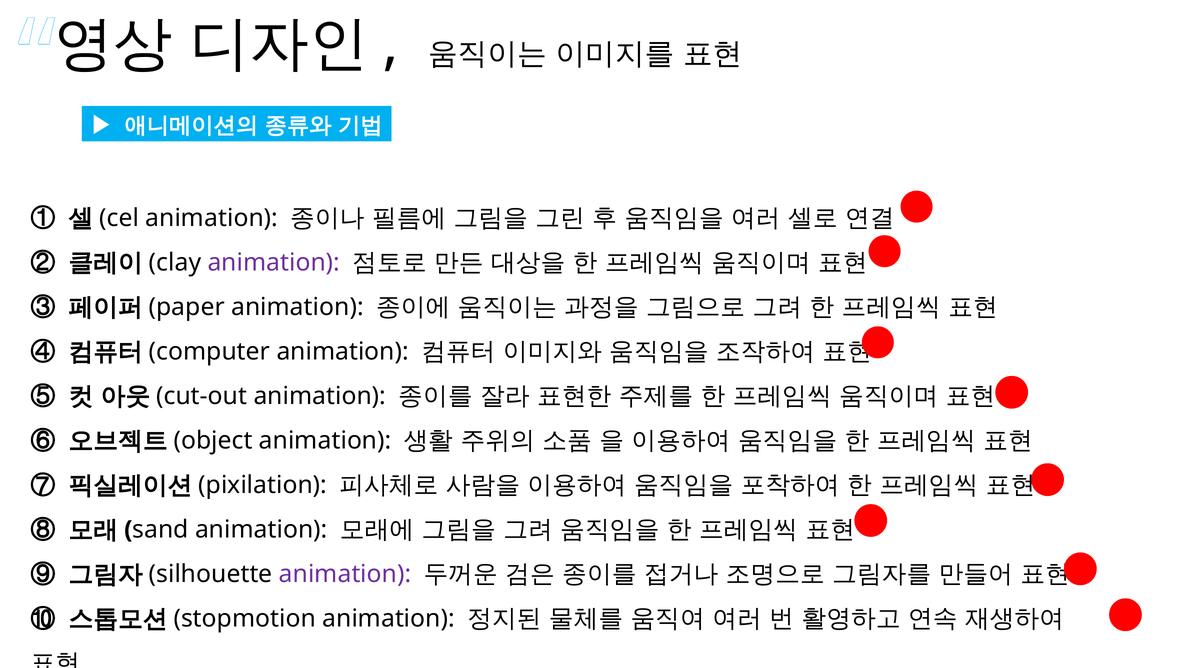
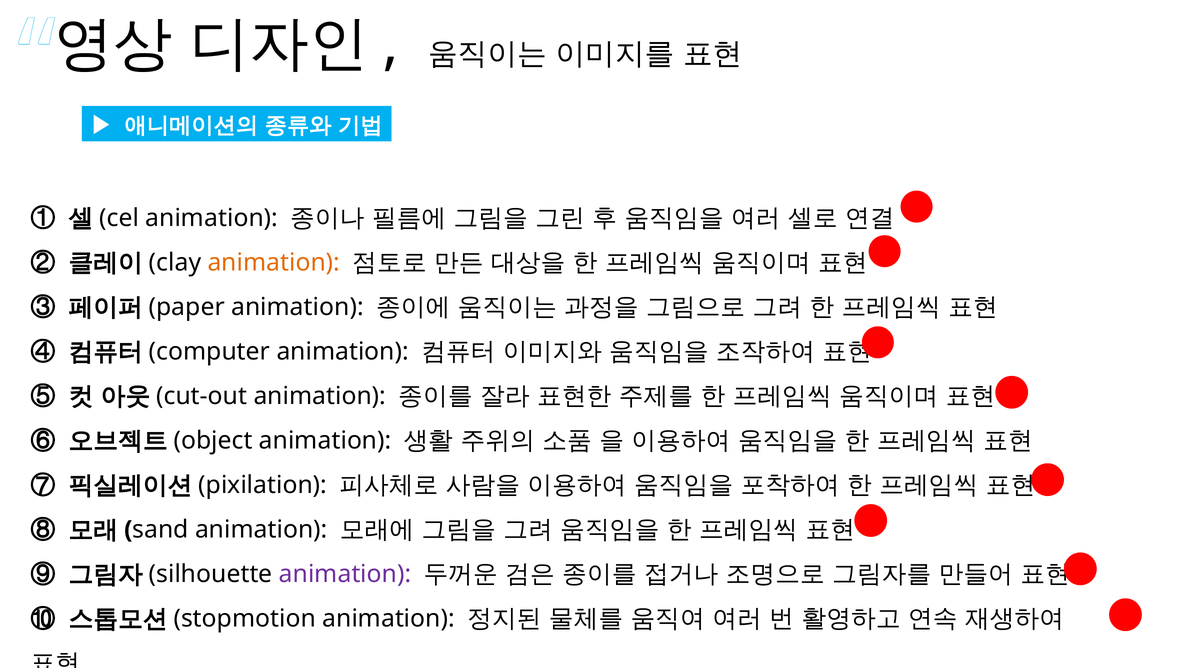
animation colour: purple -> orange (274, 262)
